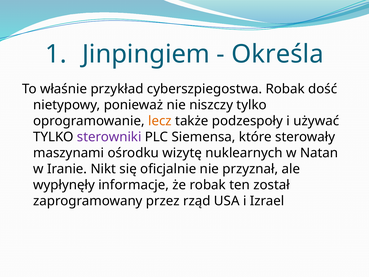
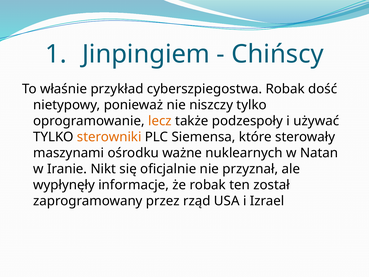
Określa: Określa -> Chińscy (278, 54)
sterowniki colour: purple -> orange (109, 137)
wizytę: wizytę -> ważne (182, 153)
